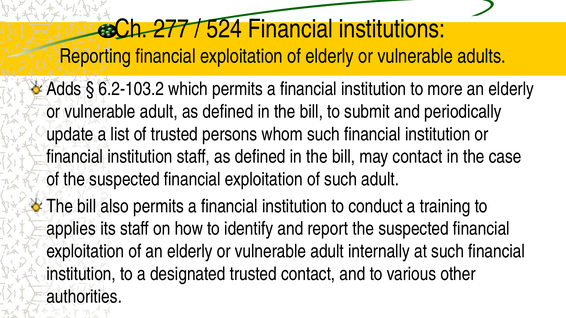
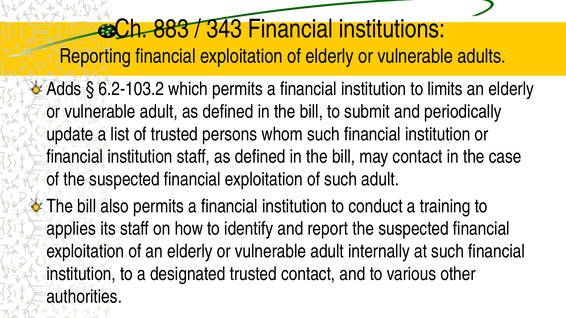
277: 277 -> 883 (171, 29)
524: 524 -> 343 (224, 29)
more: more -> limits (445, 89)
